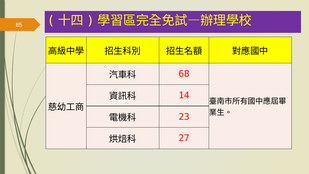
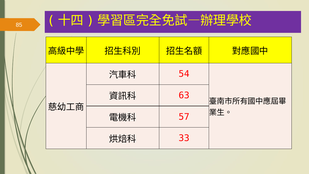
68: 68 -> 54 (184, 74)
14: 14 -> 63 (184, 95)
23: 23 -> 57 (184, 117)
27: 27 -> 33 (184, 138)
